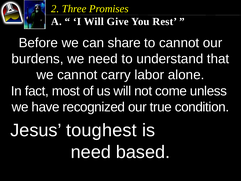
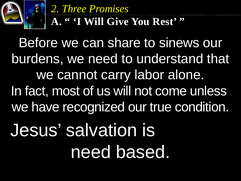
to cannot: cannot -> sinews (179, 43)
toughest: toughest -> salvation (102, 130)
